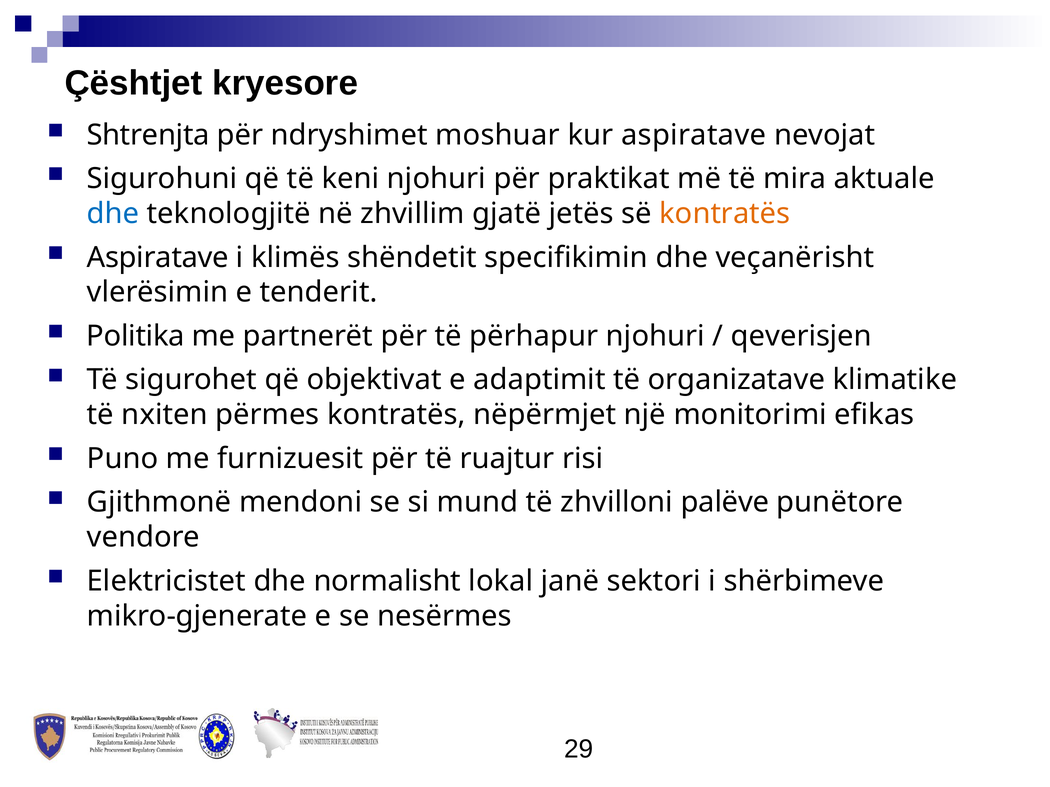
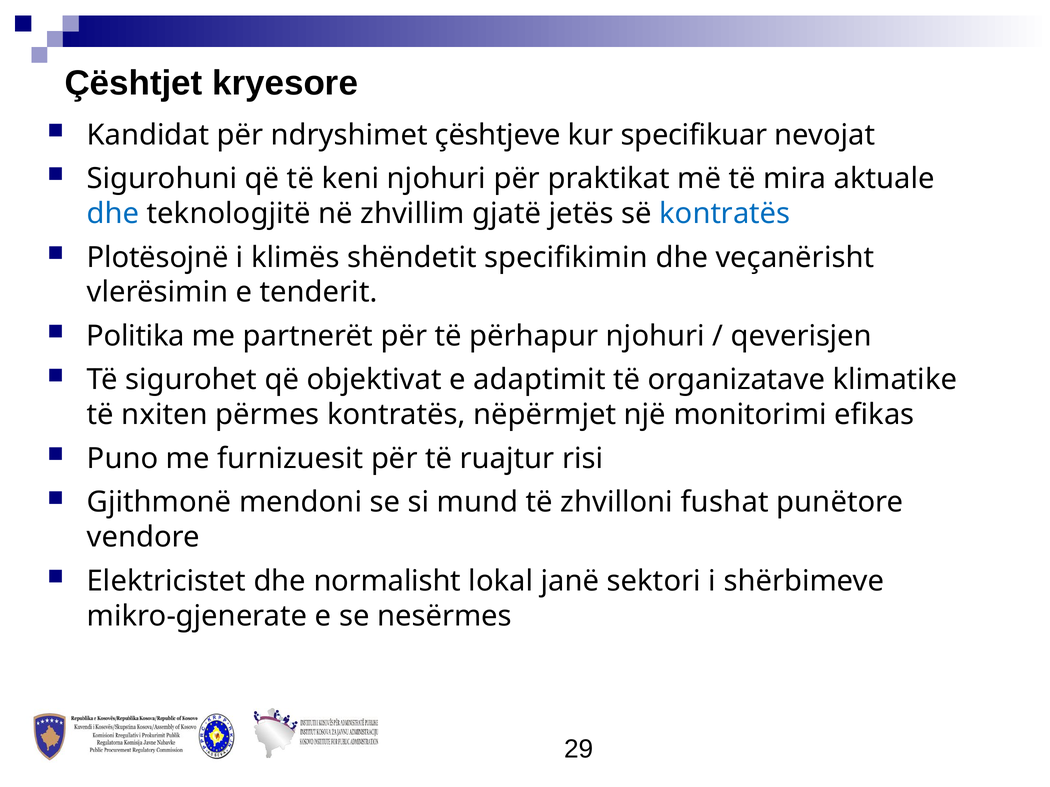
Shtrenjta: Shtrenjta -> Kandidat (148, 135)
moshuar: moshuar -> çështjeve (498, 135)
kur aspiratave: aspiratave -> specifikuar (694, 135)
kontratës colour: orange -> blue (725, 214)
Aspiratave: Aspiratave -> Plotësojnë (158, 258)
palëve: palëve -> fushat (725, 503)
